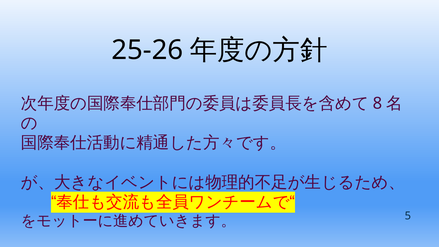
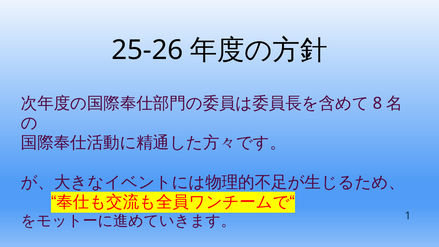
5: 5 -> 1 (408, 216)
